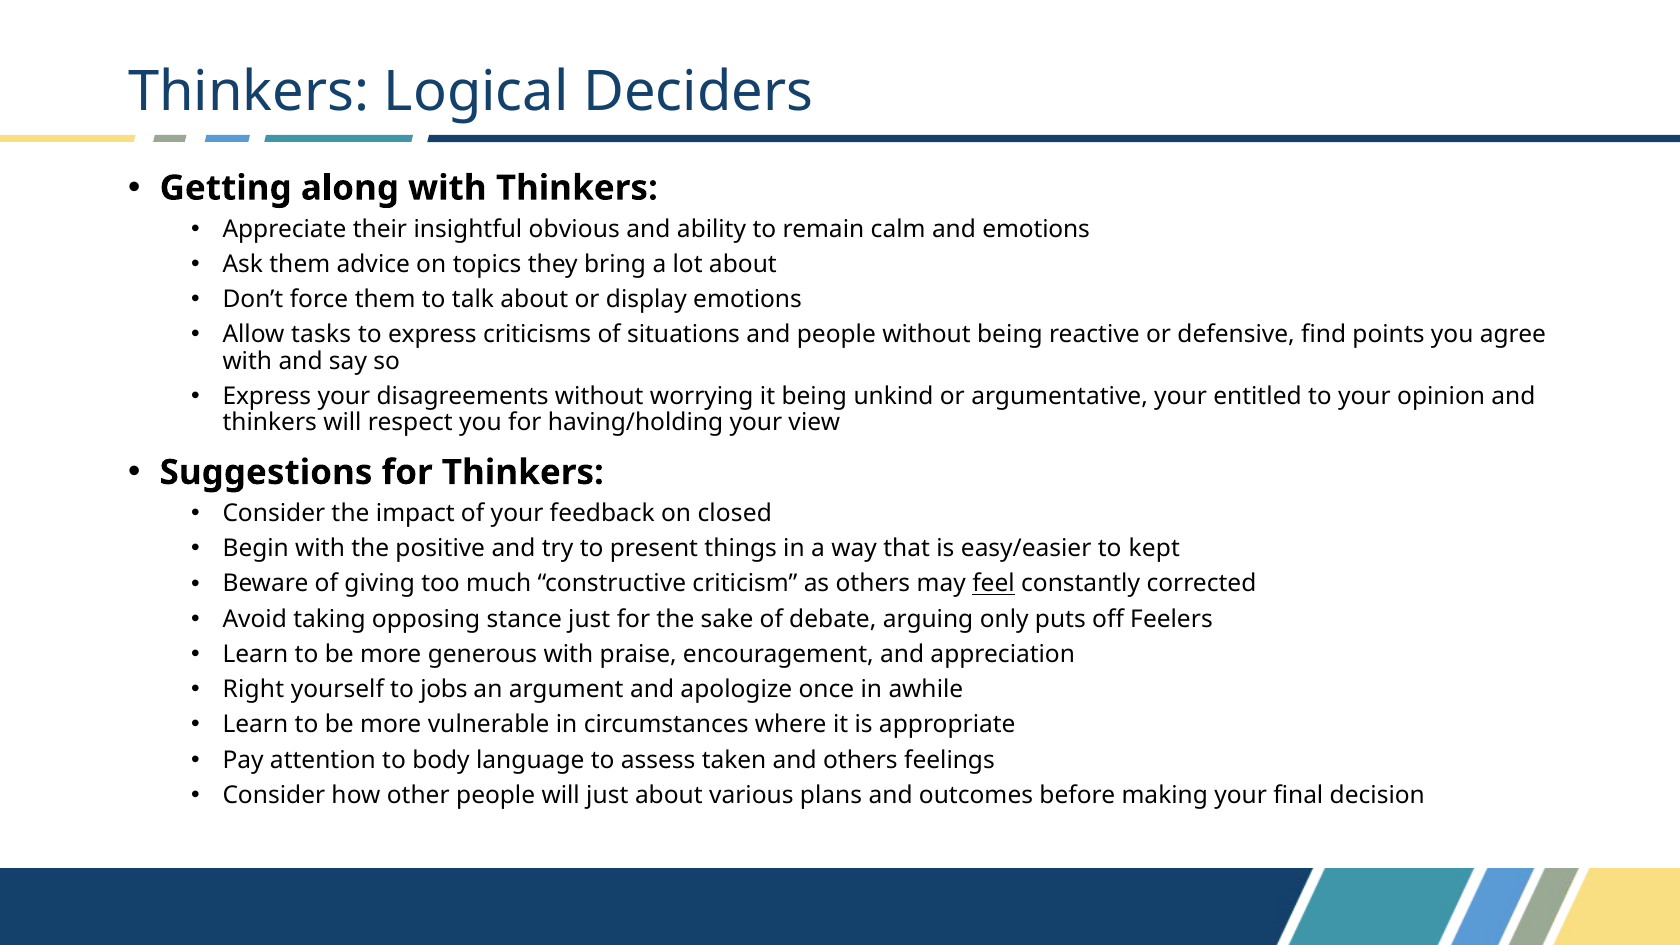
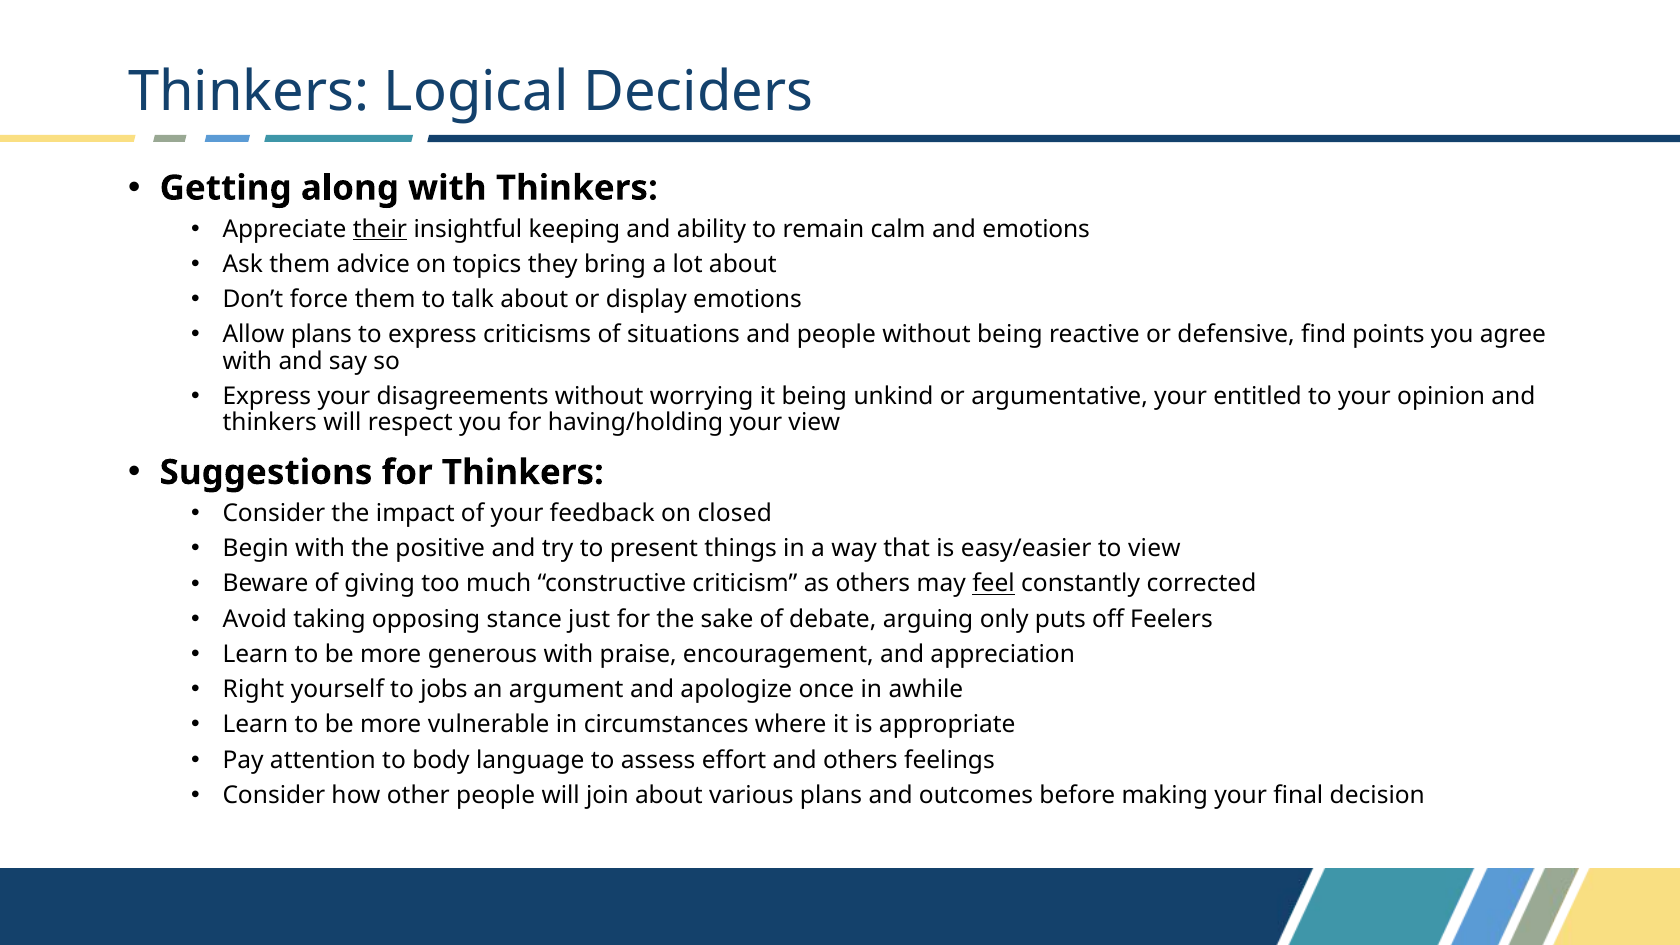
their underline: none -> present (380, 229)
obvious: obvious -> keeping (574, 229)
Allow tasks: tasks -> plans (321, 335)
to kept: kept -> view (1154, 549)
taken: taken -> effort (734, 760)
will just: just -> join (607, 795)
